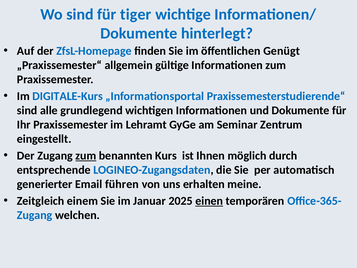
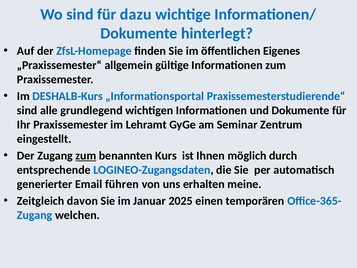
tiger: tiger -> dazu (136, 14)
Genügt: Genügt -> Eigenes (282, 51)
DIGITALE-Kurs: DIGITALE-Kurs -> DESHALB-Kurs (68, 96)
einem: einem -> davon (82, 201)
einen underline: present -> none (209, 201)
